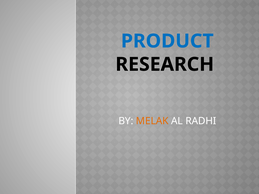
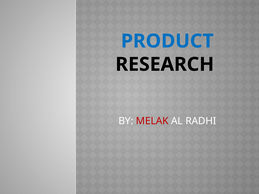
MELAK colour: orange -> red (152, 121)
